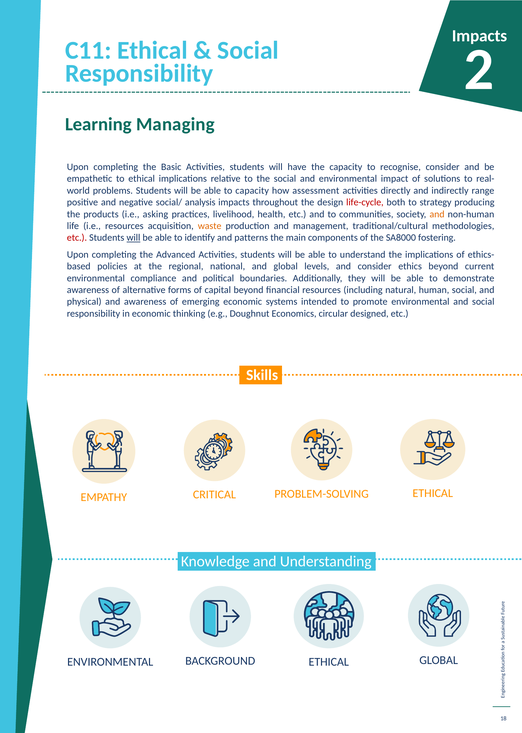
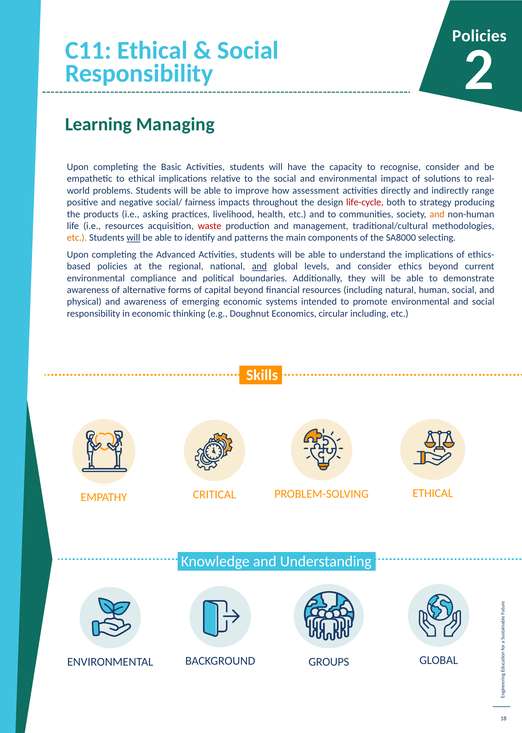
Impacts: Impacts -> Policies (479, 36)
to capacity: capacity -> improve (252, 190)
analysis: analysis -> fairness (200, 202)
waste colour: orange -> red (210, 226)
etc colour: red -> orange (77, 237)
fostering: fostering -> selecting (437, 237)
and underline: none -> present (259, 266)
circular designed: designed -> including (369, 313)
ETHICAL: ETHICAL -> GROUPS (329, 661)
